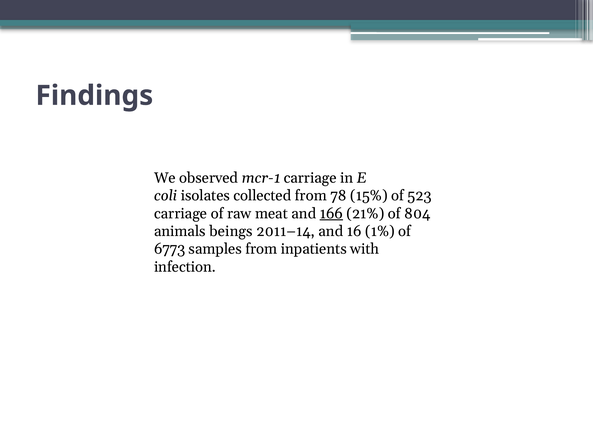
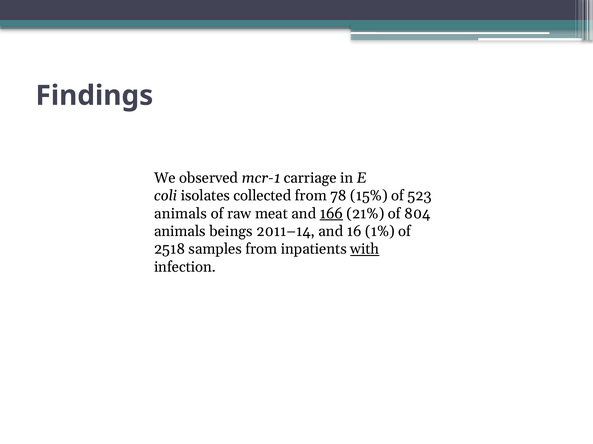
carriage: carriage -> animals (181, 214)
6773: 6773 -> 2518 (170, 249)
with underline: none -> present (365, 249)
